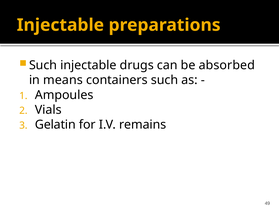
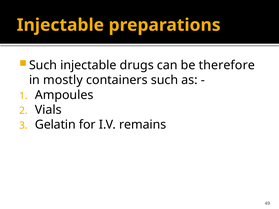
absorbed: absorbed -> therefore (227, 65)
means: means -> mostly (63, 80)
